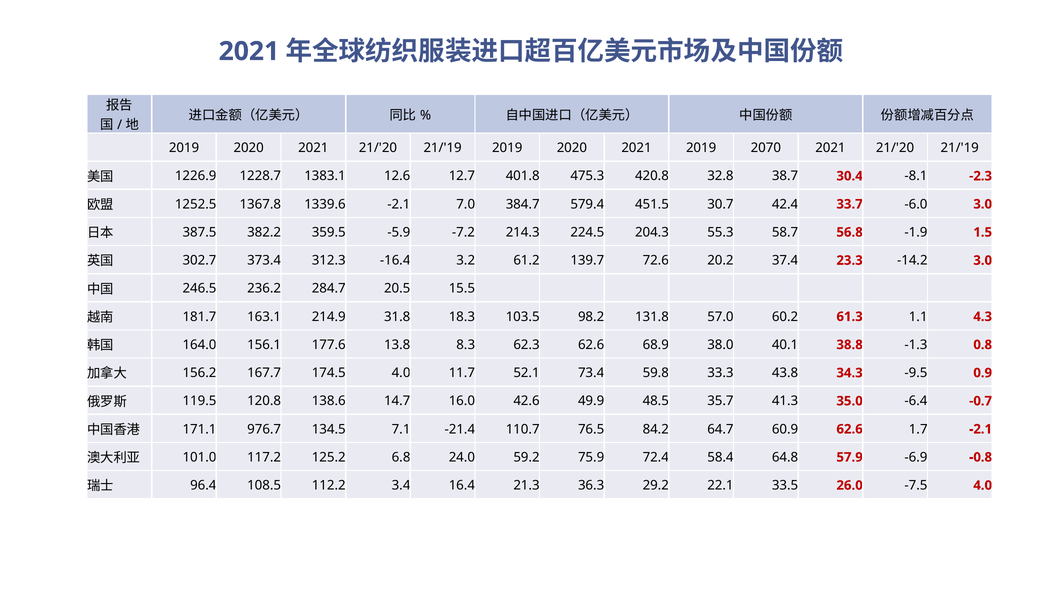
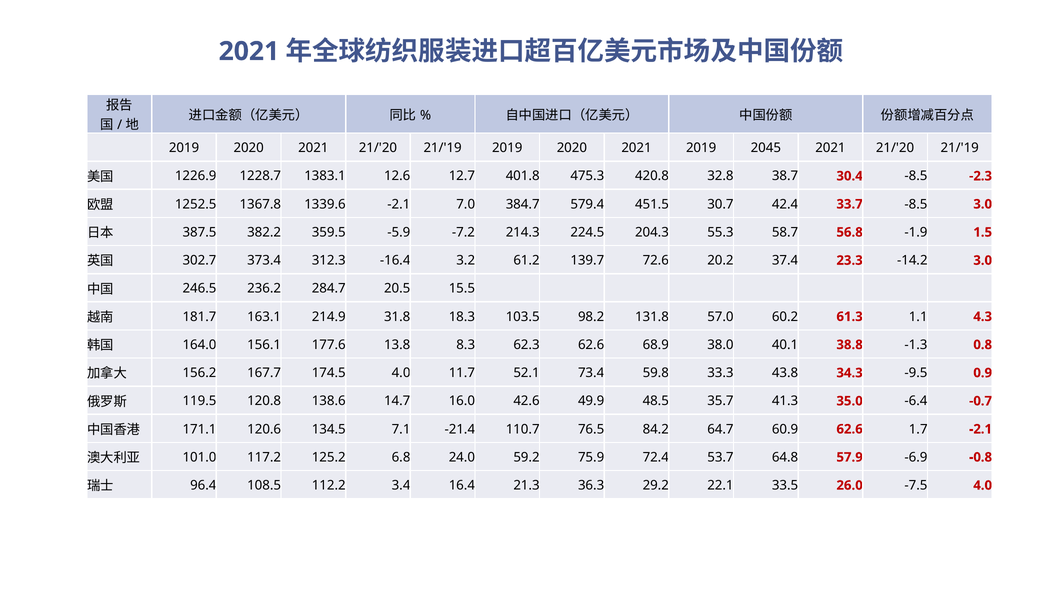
2070: 2070 -> 2045 (766, 148)
30.4 -8.1: -8.1 -> -8.5 (916, 176)
33.7 -6.0: -6.0 -> -8.5 (916, 204)
976.7: 976.7 -> 120.6 (264, 429)
58.4: 58.4 -> 53.7 (720, 458)
